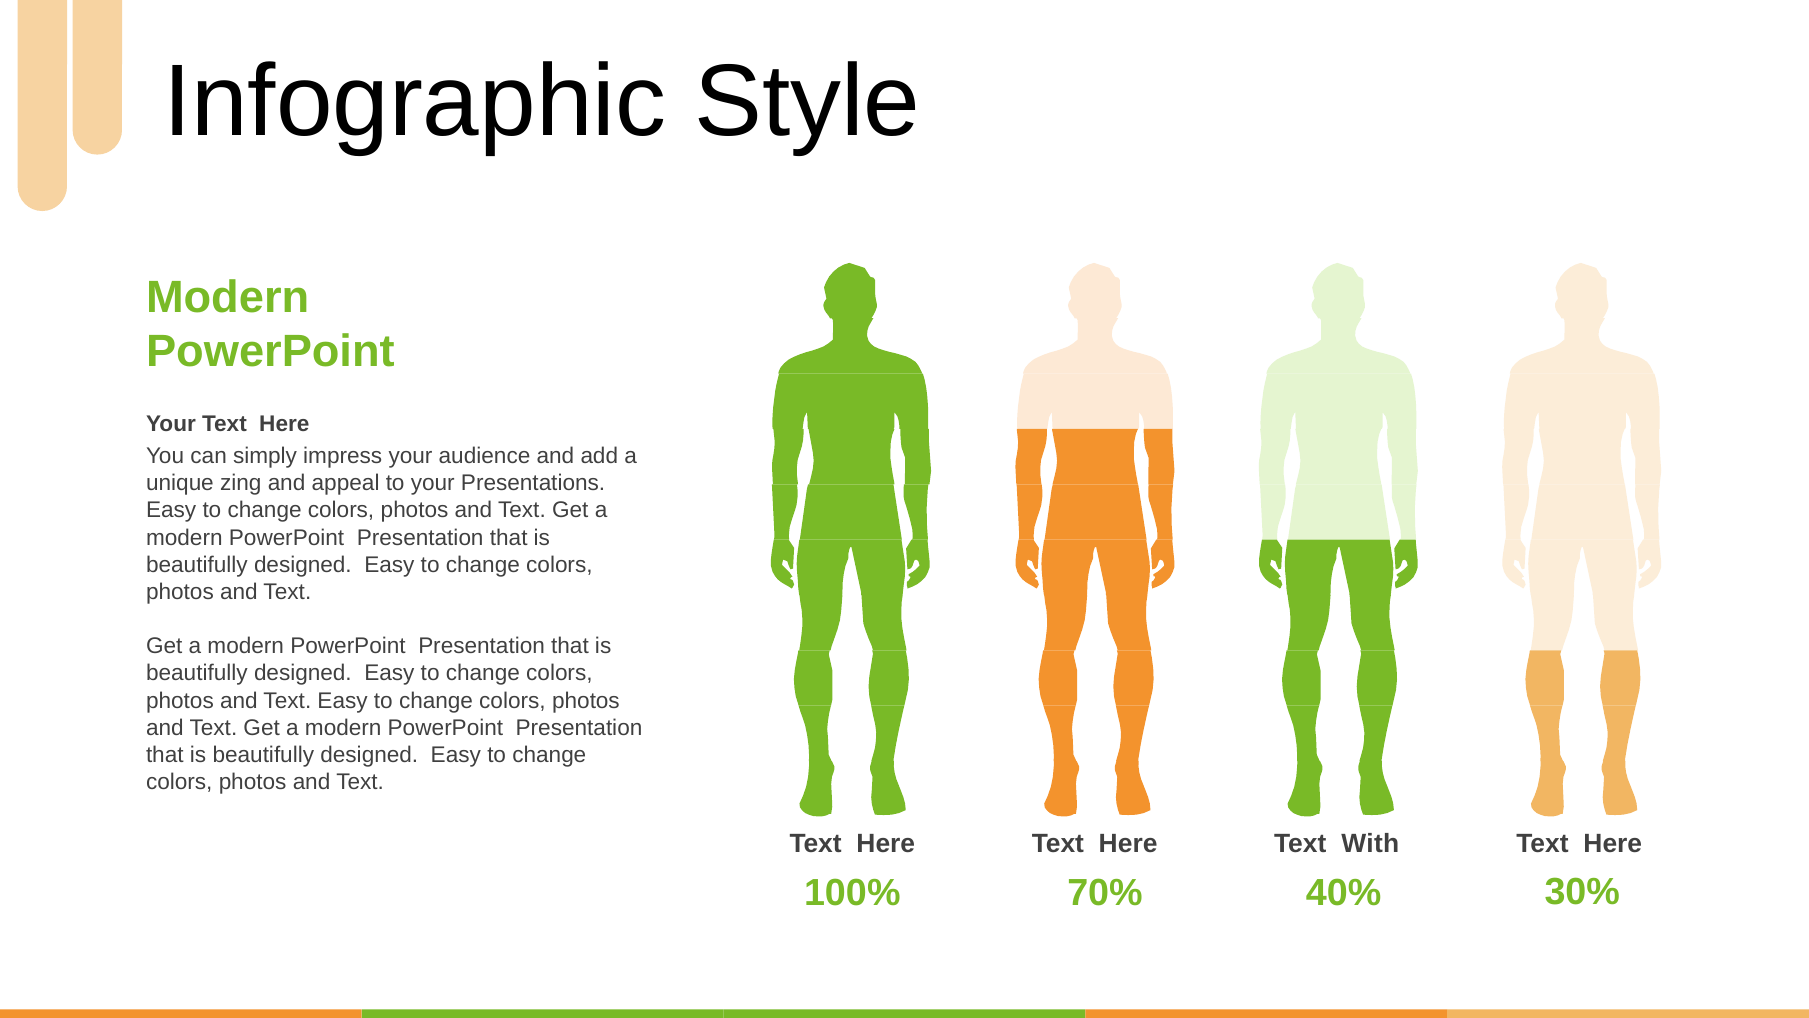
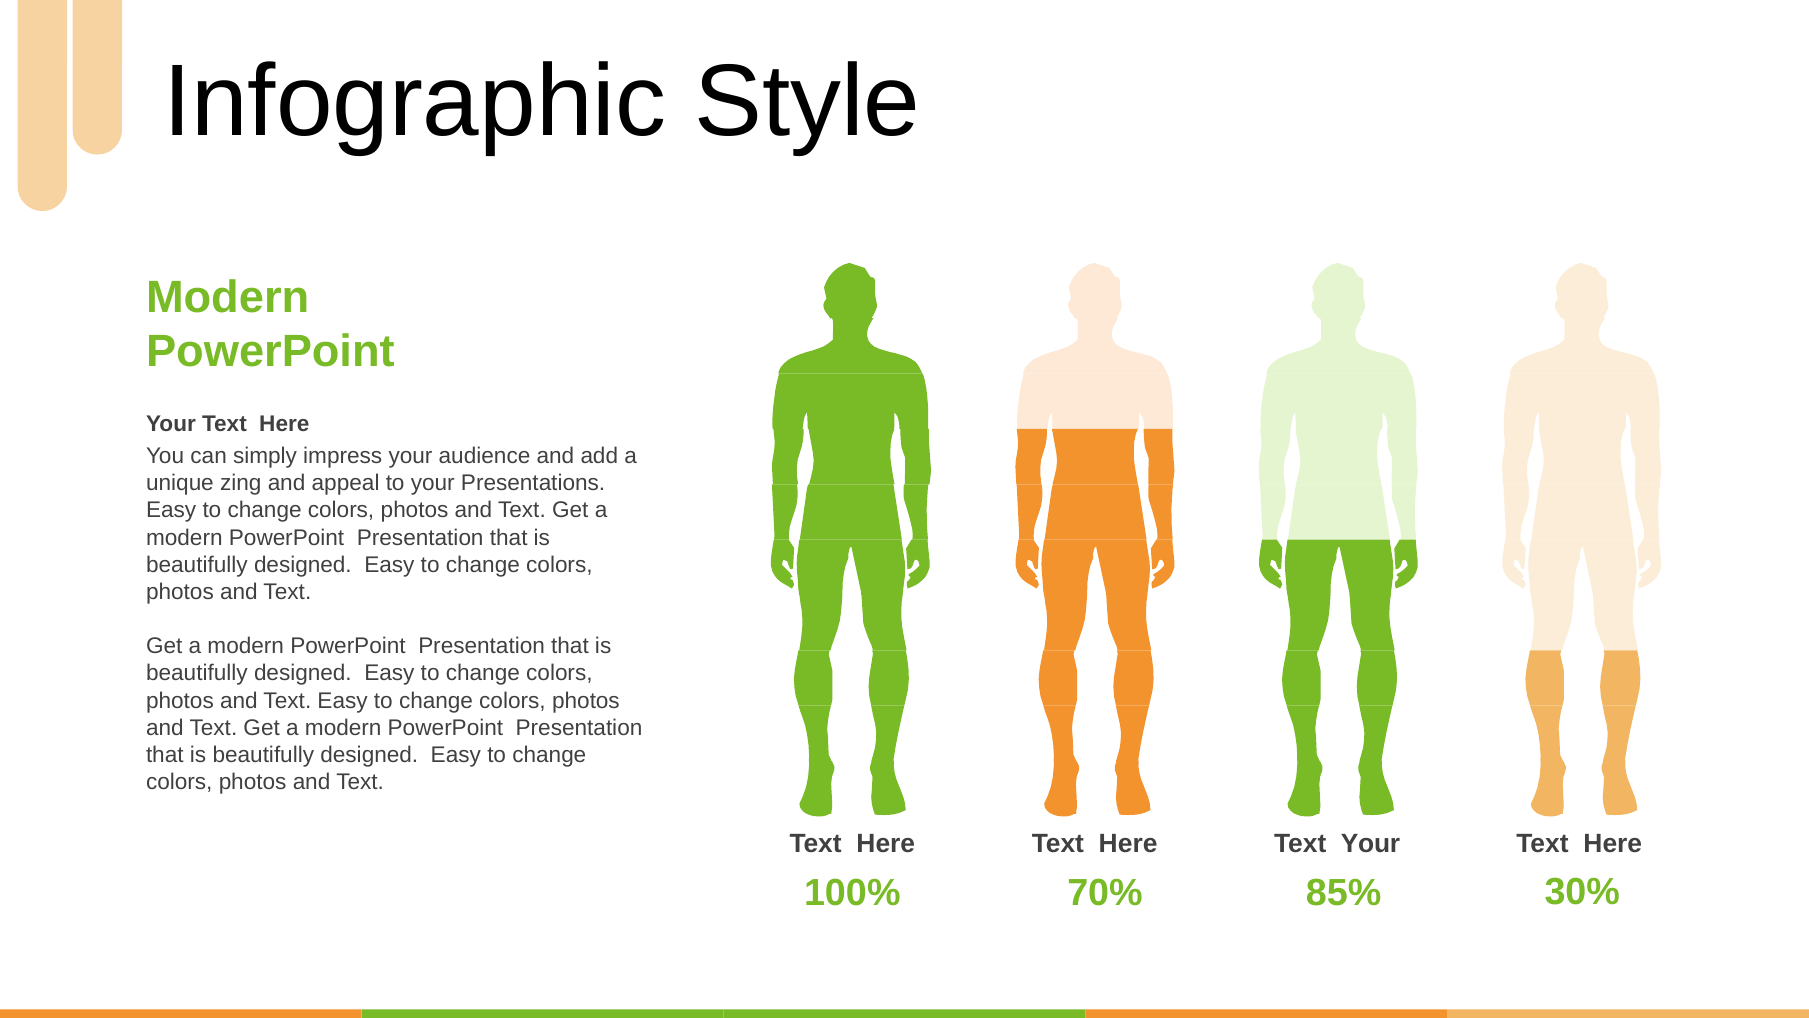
Here Text With: With -> Your (1370, 843)
40%: 40% -> 85% (1344, 893)
